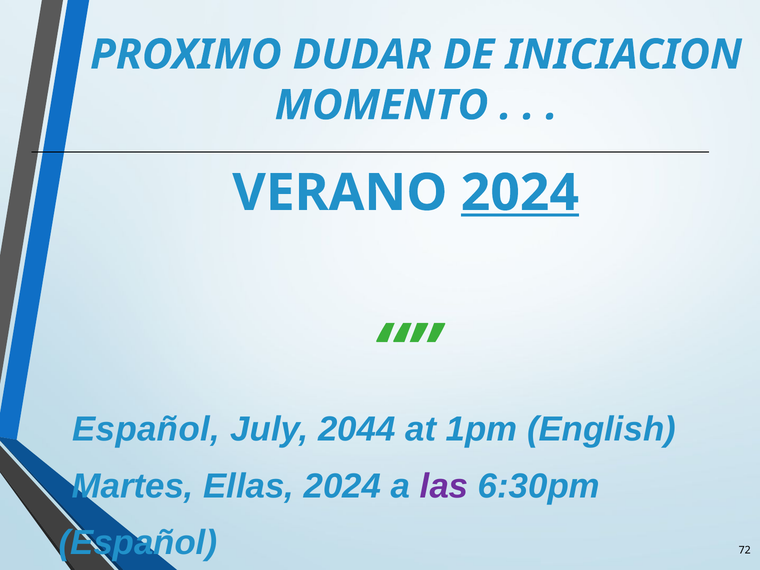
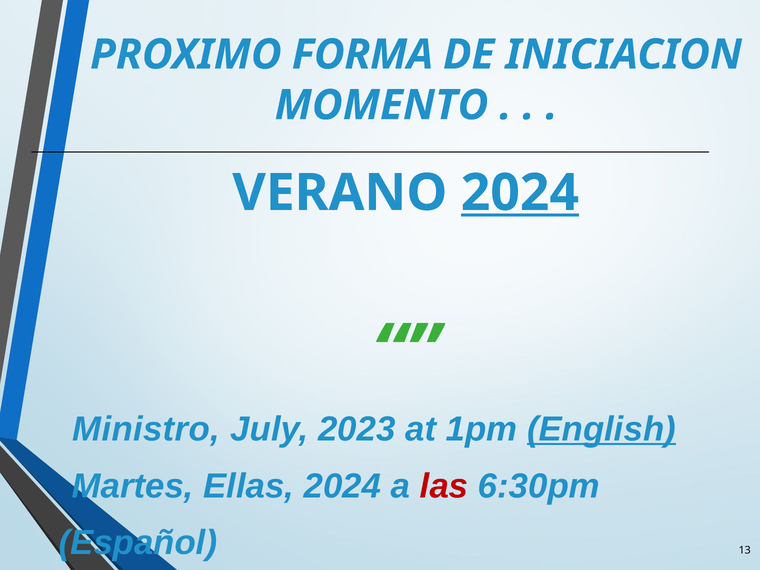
DUDAR: DUDAR -> FORMA (363, 55)
Español: Español -> Ministro (146, 429)
2044: 2044 -> 2023 (357, 429)
English underline: none -> present (601, 429)
las colour: purple -> red (444, 486)
72: 72 -> 13 (745, 551)
